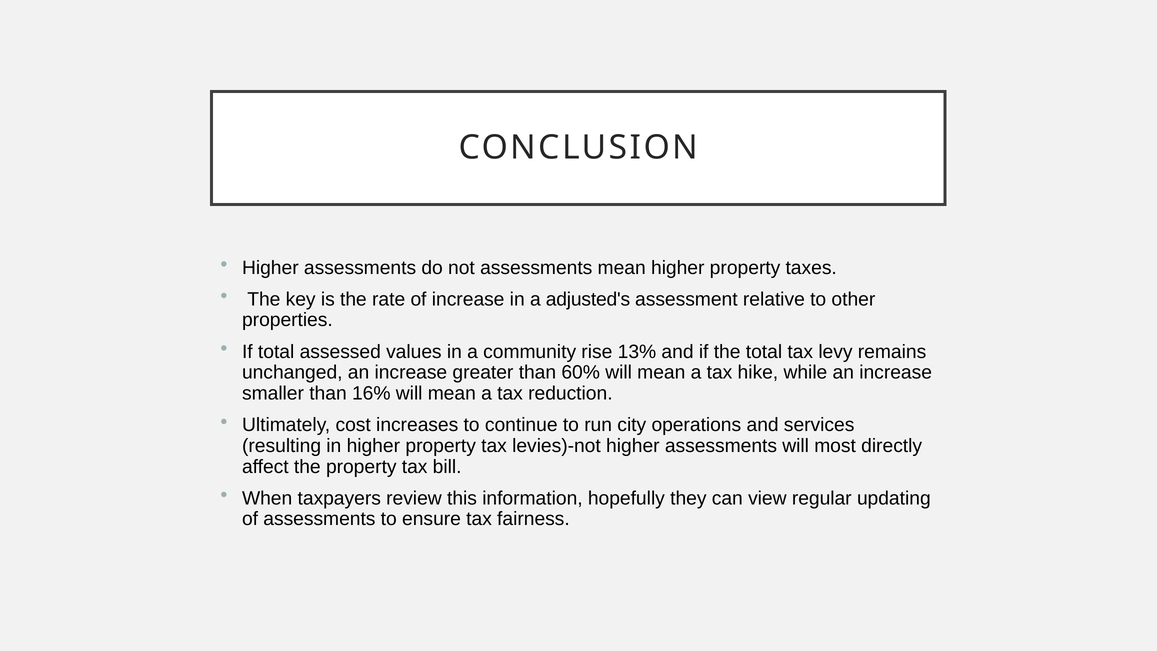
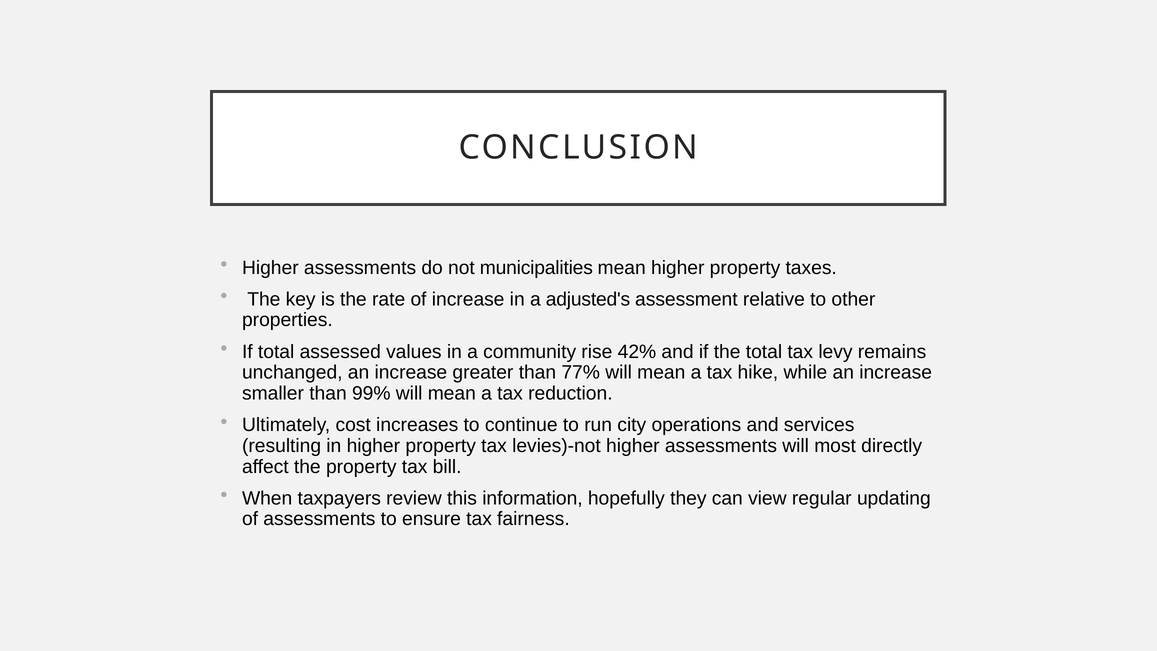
not assessments: assessments -> municipalities (536, 268)
13%: 13% -> 42% (637, 352)
60%: 60% -> 77% (581, 372)
16%: 16% -> 99% (371, 393)
